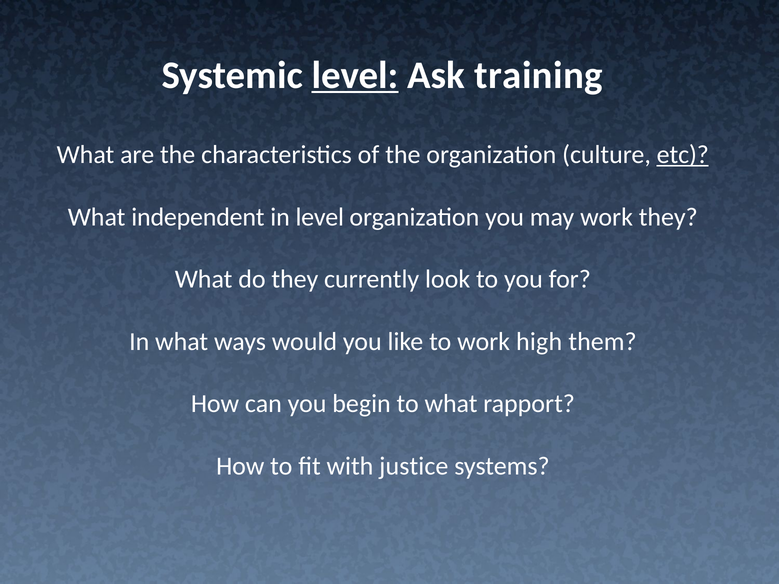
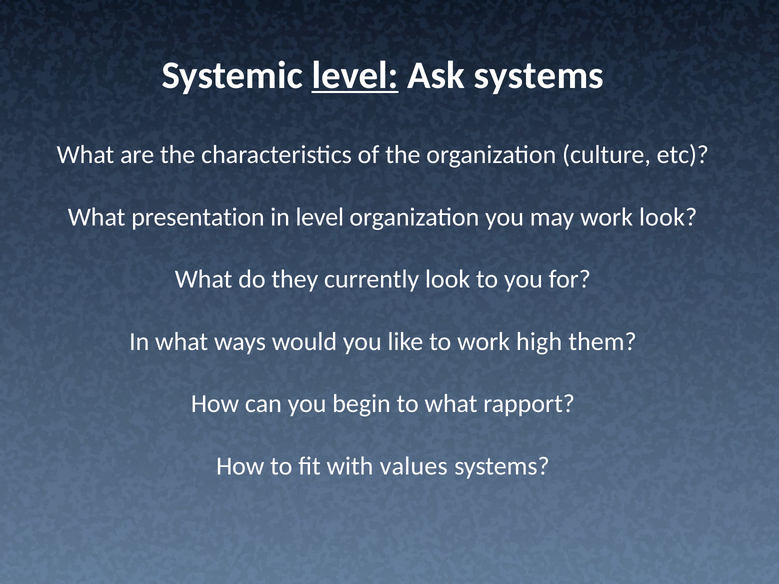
Ask training: training -> systems (539, 75)
etc underline: present -> none (683, 155)
independent: independent -> presentation (198, 217)
work they: they -> look (668, 217)
justice: justice -> values (414, 466)
